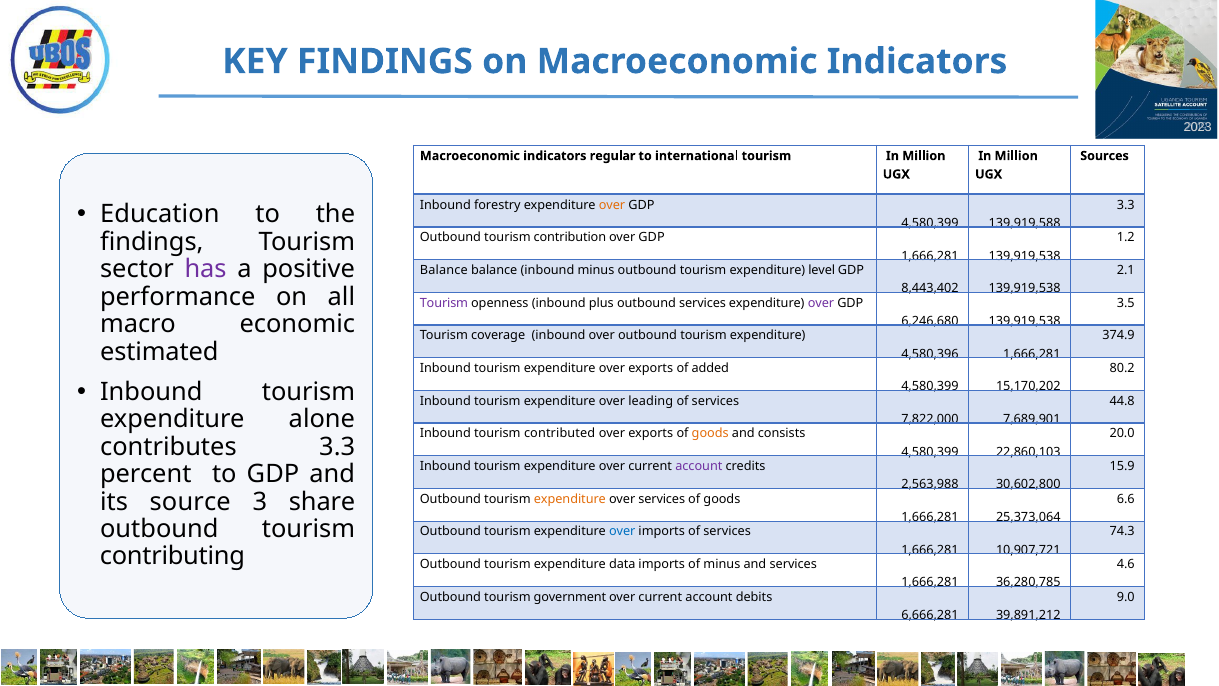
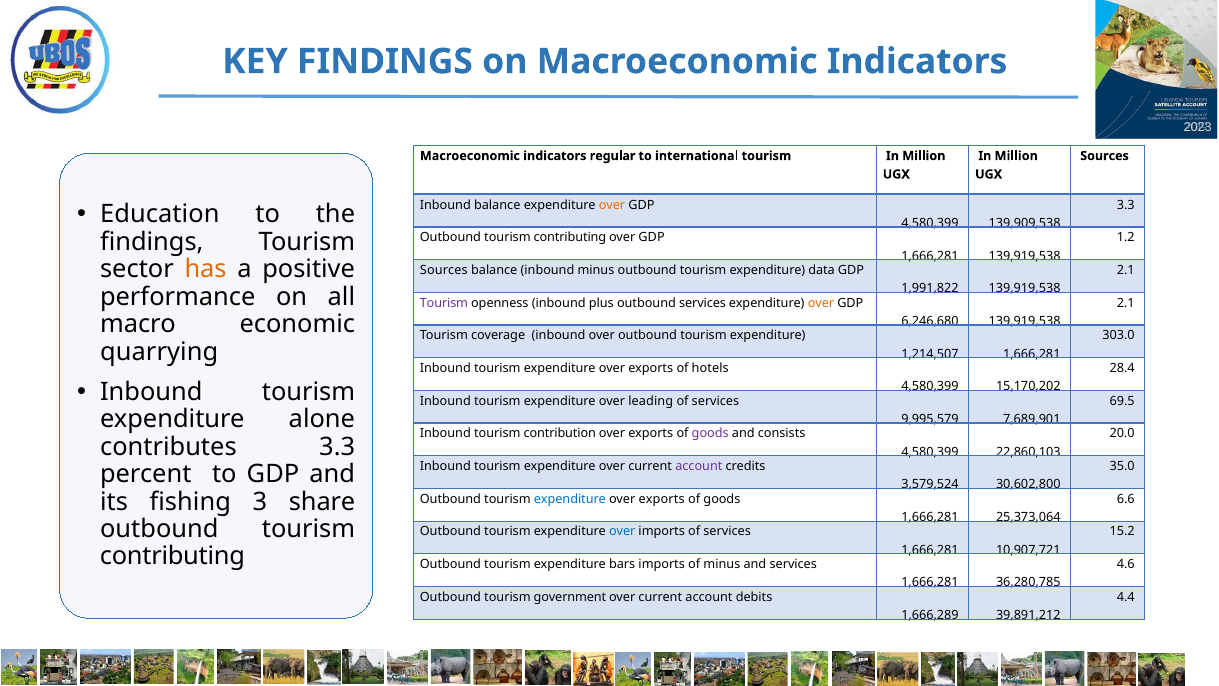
Inbound forestry: forestry -> balance (497, 205)
139,919,588: 139,919,588 -> 139,909,538 (1025, 223)
contribution: contribution -> contributing (570, 237)
has colour: purple -> orange (206, 269)
Balance: Balance -> Sources (444, 270)
level: level -> data (822, 270)
8,443,402: 8,443,402 -> 1,991,822 (930, 289)
over colour: purple -> orange (821, 303)
3.5: 3.5 -> 2.1 (1126, 303)
374.9: 374.9 -> 303.0 (1119, 335)
estimated: estimated -> quarrying (159, 352)
4,580,396: 4,580,396 -> 1,214,507 (930, 354)
added: added -> hotels (710, 368)
80.2: 80.2 -> 28.4 (1122, 368)
44.8: 44.8 -> 69.5 (1122, 401)
7,822,000: 7,822,000 -> 9,995,579 (930, 419)
contributed: contributed -> contribution (560, 433)
goods colour: orange -> purple (710, 433)
15.9: 15.9 -> 35.0 (1122, 466)
2,563,988: 2,563,988 -> 3,579,524 (930, 484)
source: source -> fishing (190, 501)
expenditure colour: orange -> blue (570, 499)
services: services -> exports (662, 499)
74.3: 74.3 -> 15.2 (1122, 531)
data: data -> bars (622, 564)
9.0: 9.0 -> 4.4 (1126, 597)
6,666,281: 6,666,281 -> 1,666,289 (930, 615)
